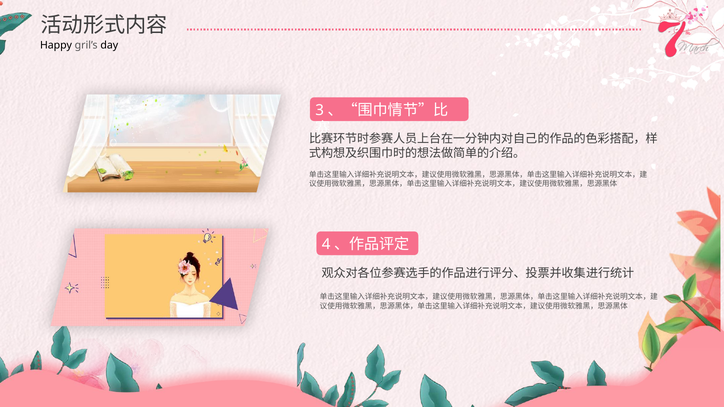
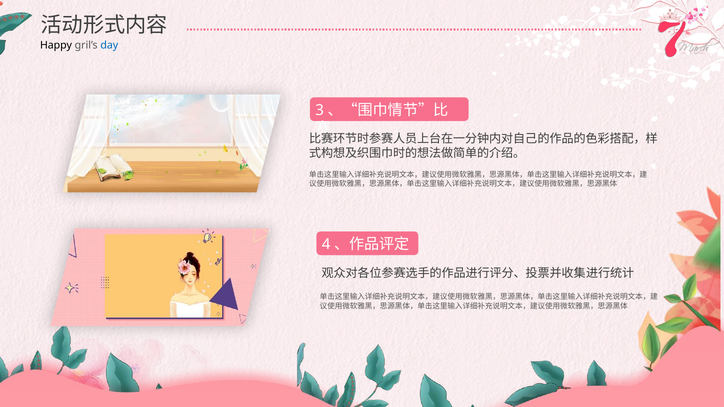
day colour: black -> blue (109, 45)
